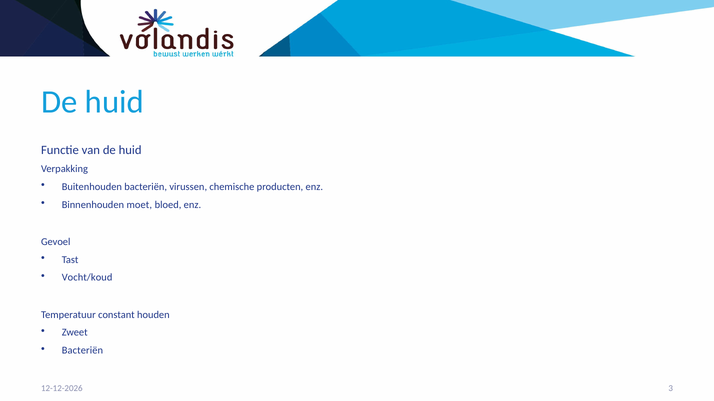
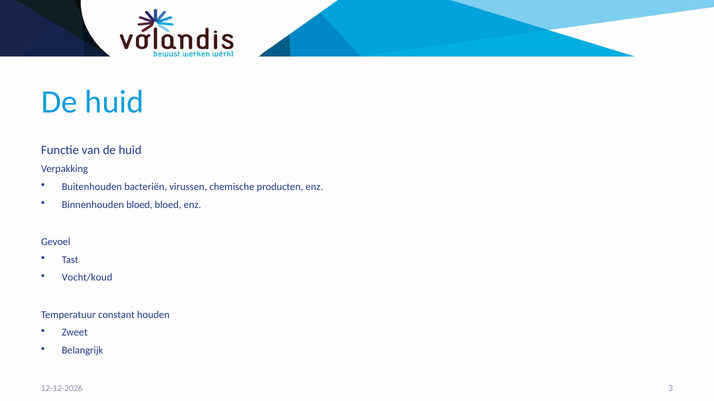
Binnenhouden moet: moet -> bloed (139, 205)
Bacteriën: Bacteriën -> Belangrijk (82, 351)
